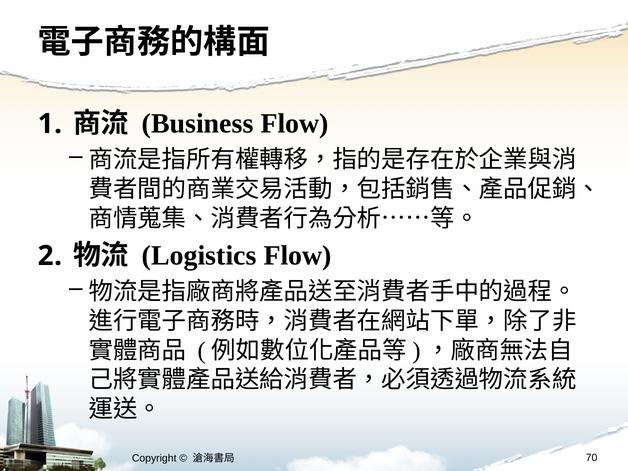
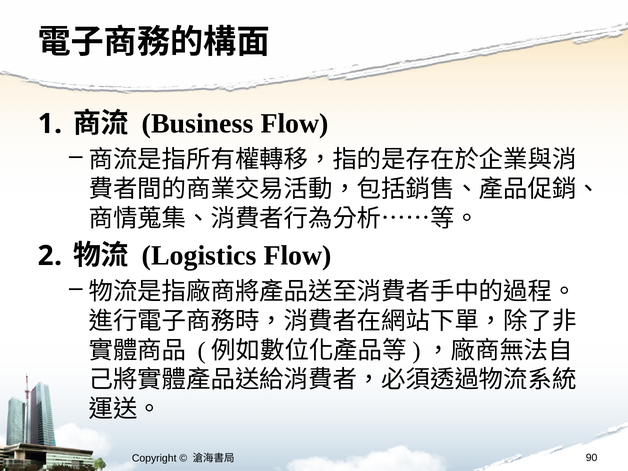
70: 70 -> 90 (592, 458)
